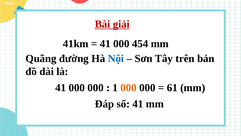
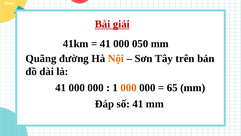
454: 454 -> 050 (140, 44)
Nội colour: blue -> orange (116, 58)
61: 61 -> 65 (172, 88)
